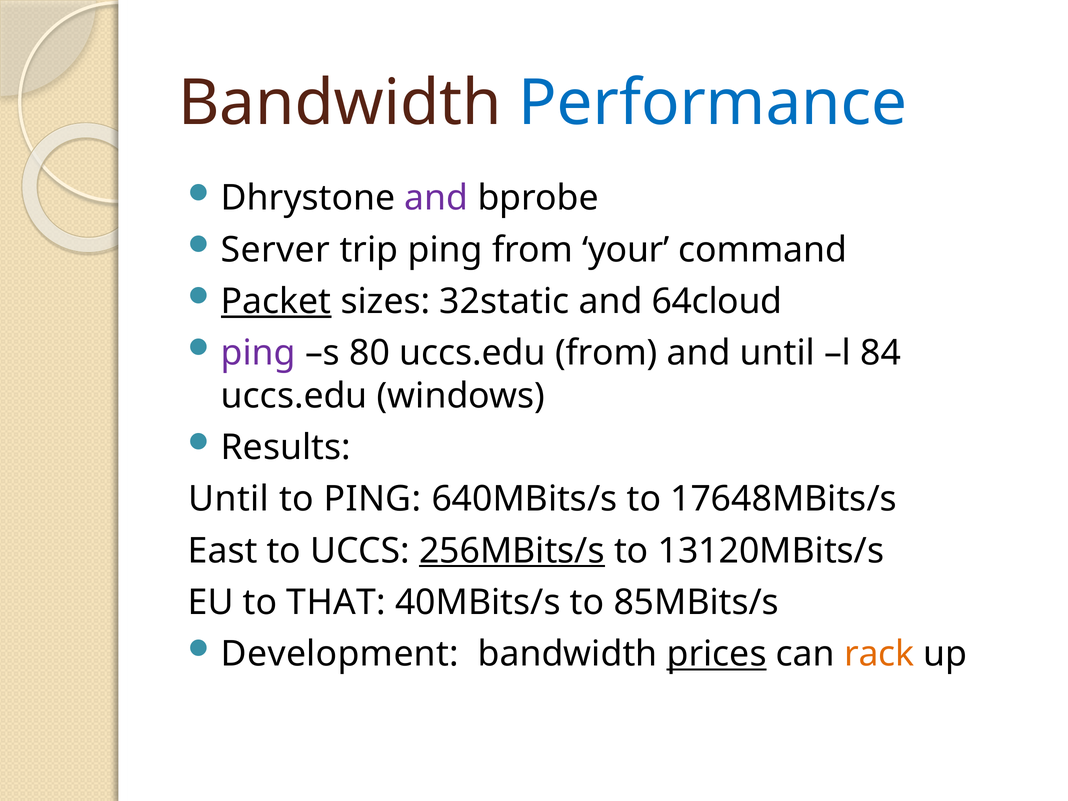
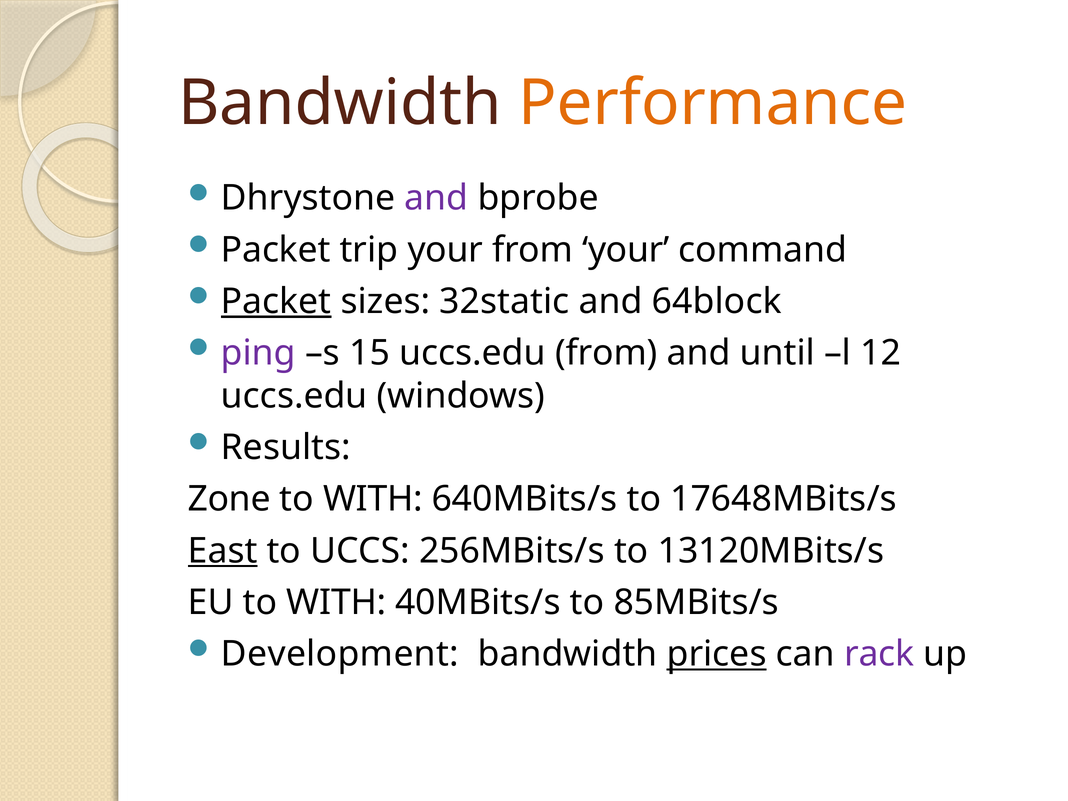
Performance colour: blue -> orange (713, 103)
Server: Server -> Packet (276, 250)
trip ping: ping -> your (445, 250)
64cloud: 64cloud -> 64block (717, 301)
80: 80 -> 15 (370, 353)
84: 84 -> 12 (881, 353)
Until: Until -> Zone (229, 499)
PING: PING -> WITH (373, 499)
East underline: none -> present (223, 551)
256MBits/s underline: present -> none (512, 551)
EU to THAT: THAT -> WITH (336, 602)
rack colour: orange -> purple (879, 654)
